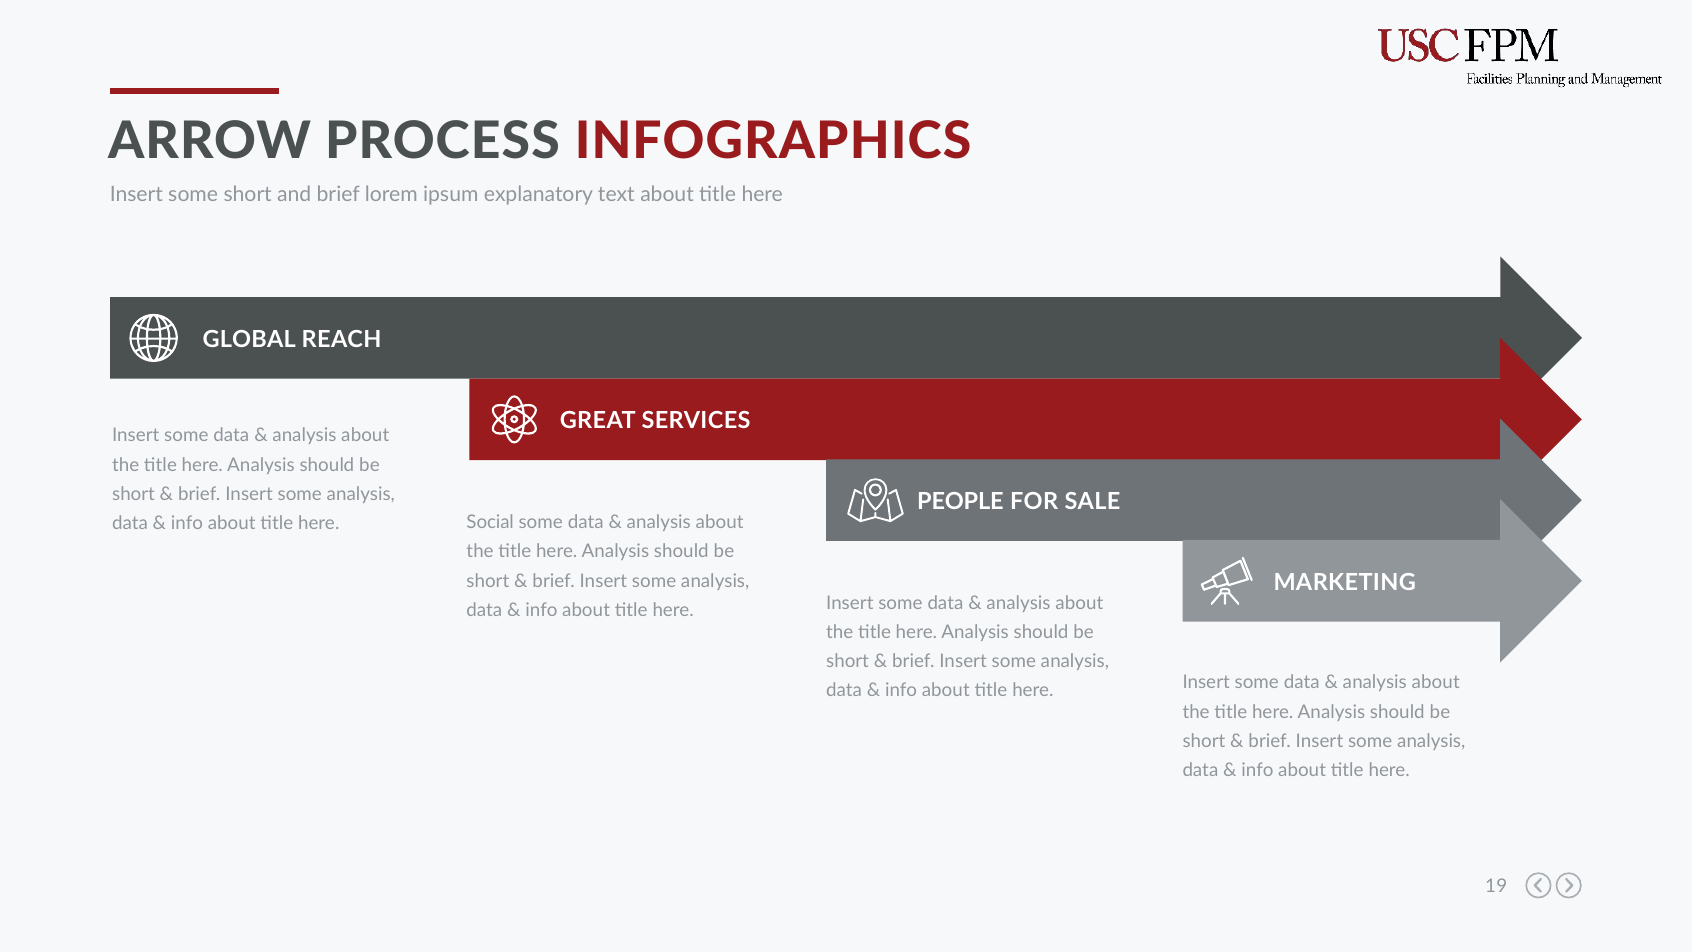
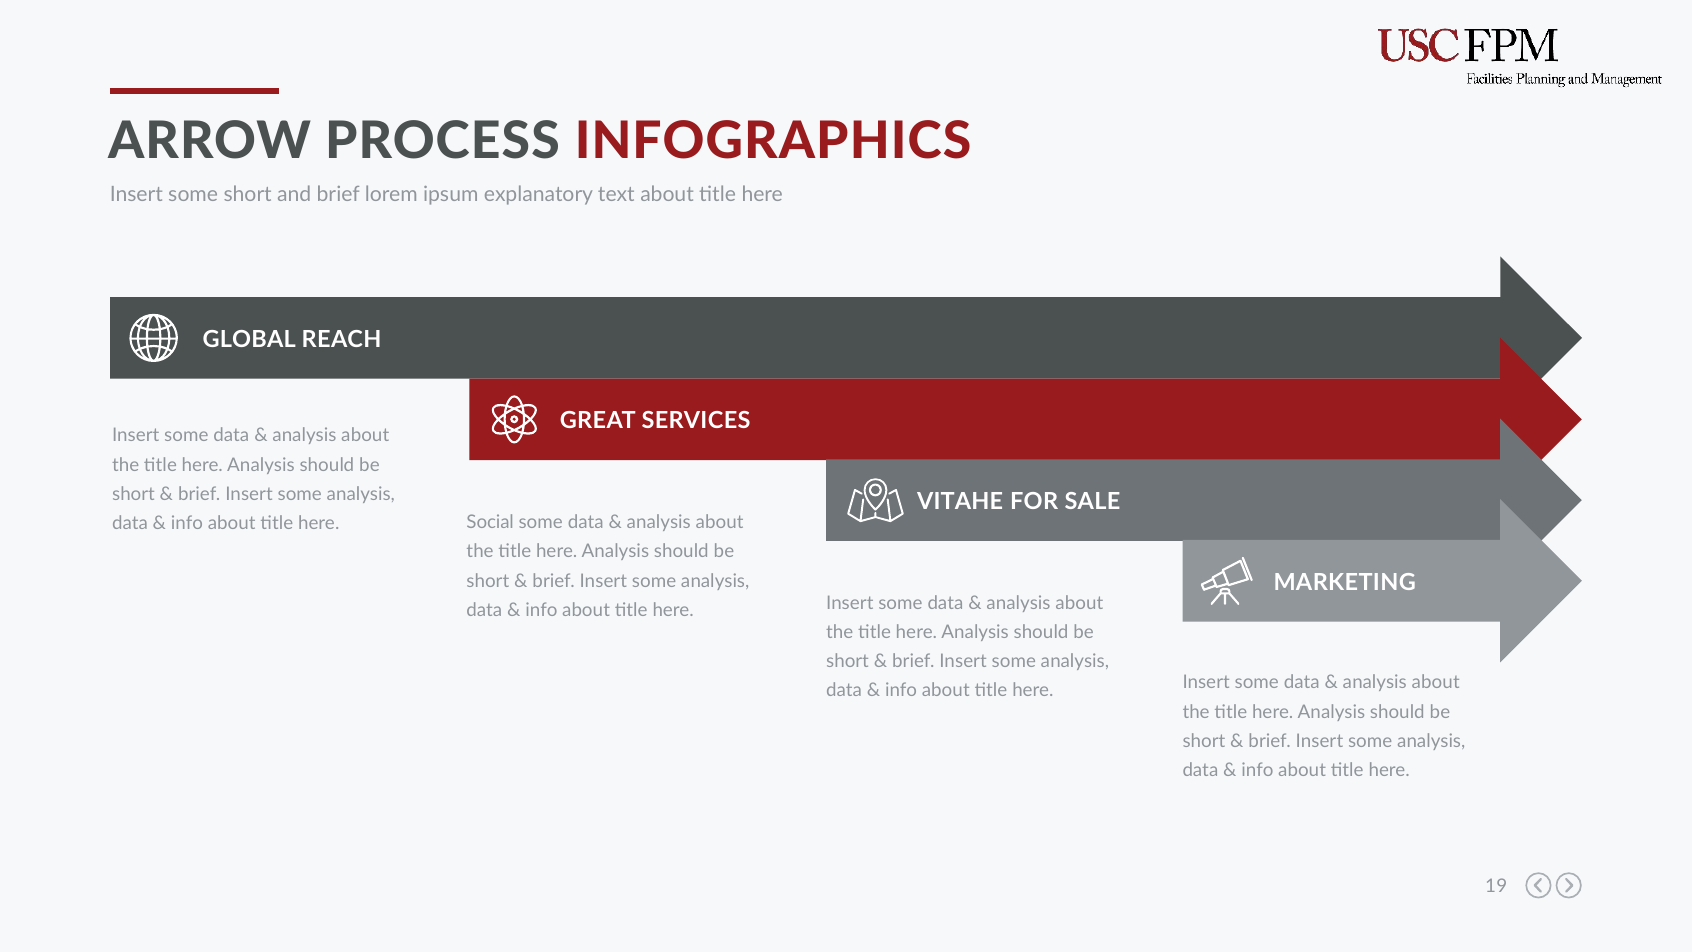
PEOPLE: PEOPLE -> VITAHE (960, 502)
